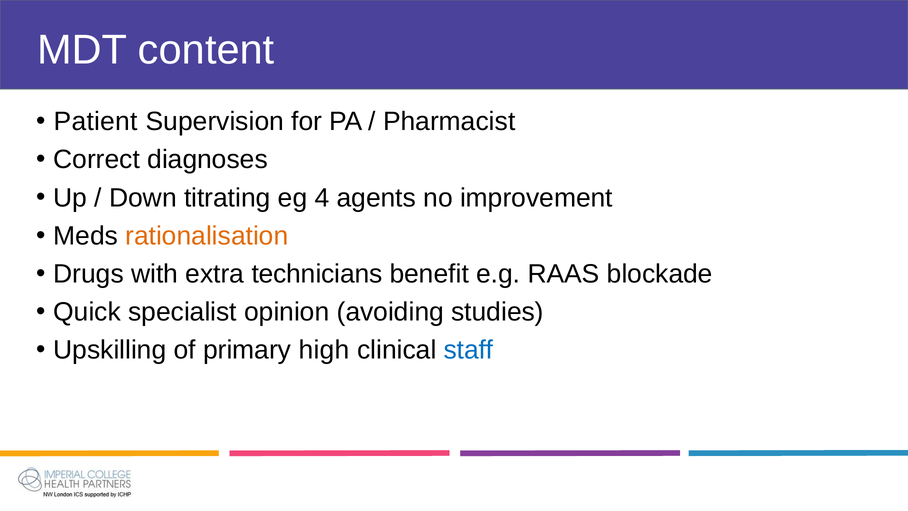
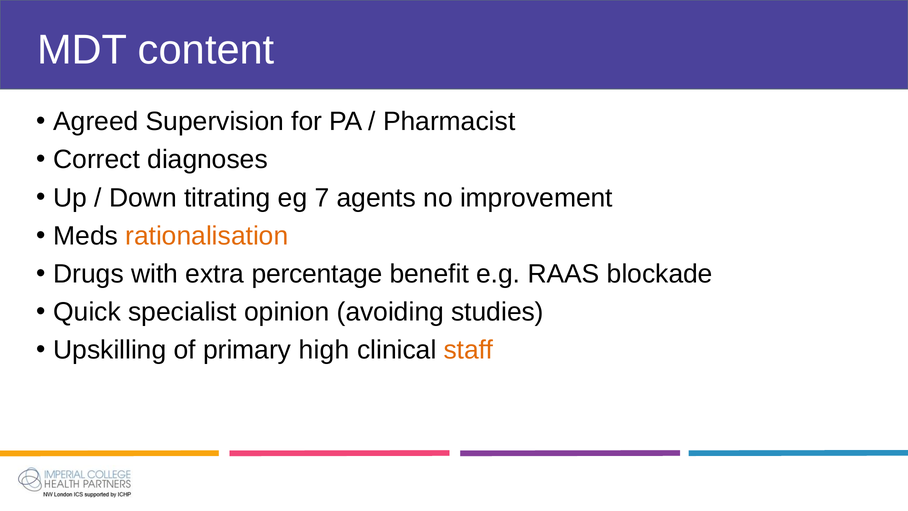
Patient: Patient -> Agreed (96, 122)
4: 4 -> 7 (322, 198)
technicians: technicians -> percentage (317, 274)
staff colour: blue -> orange (469, 350)
